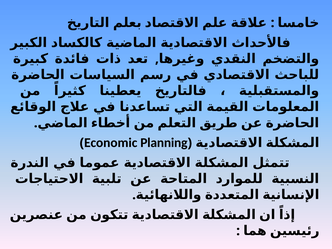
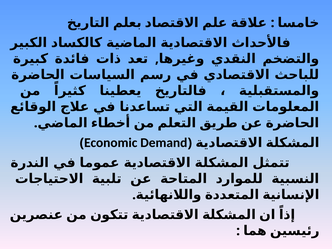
Planning: Planning -> Demand (164, 143)
